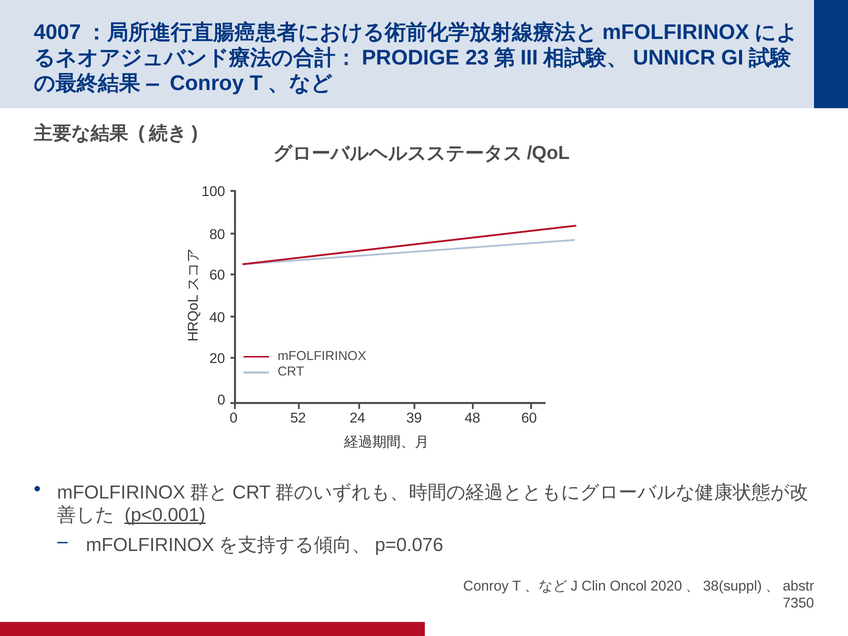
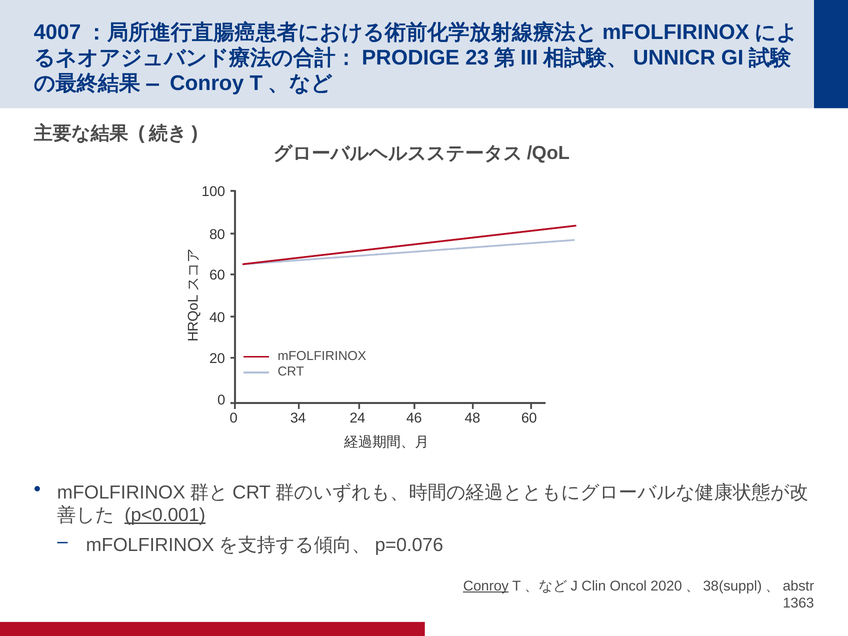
52: 52 -> 34 (298, 418)
39: 39 -> 46 (414, 418)
Conroy underline: none -> present (486, 586)
7350: 7350 -> 1363 (798, 603)
